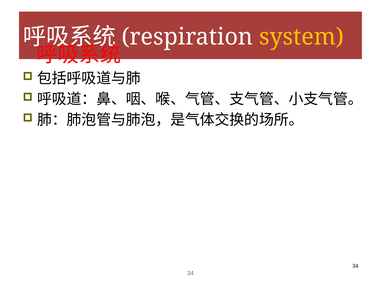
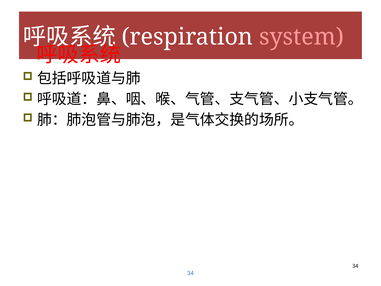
system colour: yellow -> pink (301, 37)
